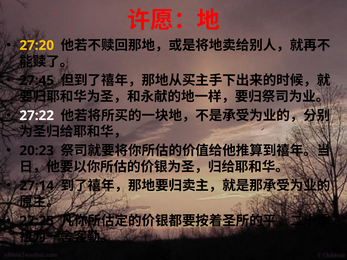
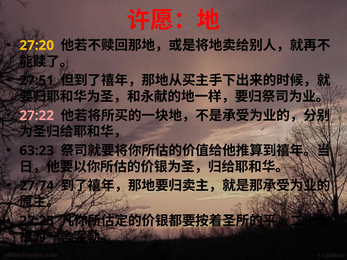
27:45: 27:45 -> 27:51 (37, 81)
27:22 colour: white -> pink (37, 116)
20:23: 20:23 -> 63:23 (37, 151)
27:14: 27:14 -> 27:74 (37, 186)
